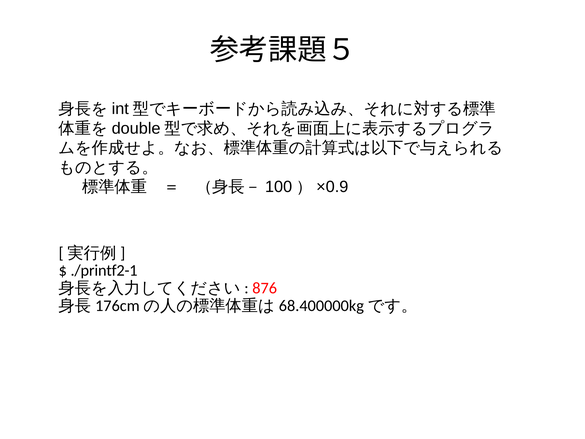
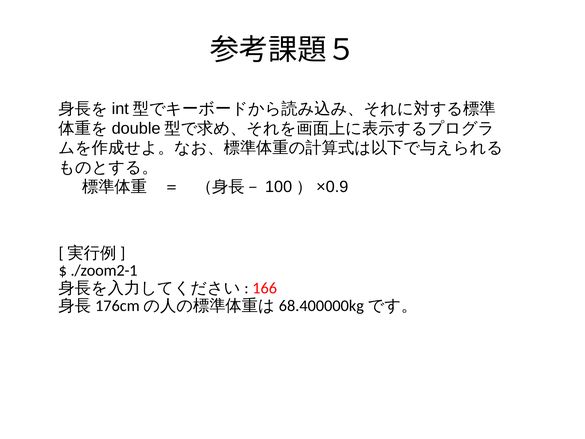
./printf2-1: ./printf2-1 -> ./zoom2-1 (104, 270)
876: 876 -> 166 (265, 288)
